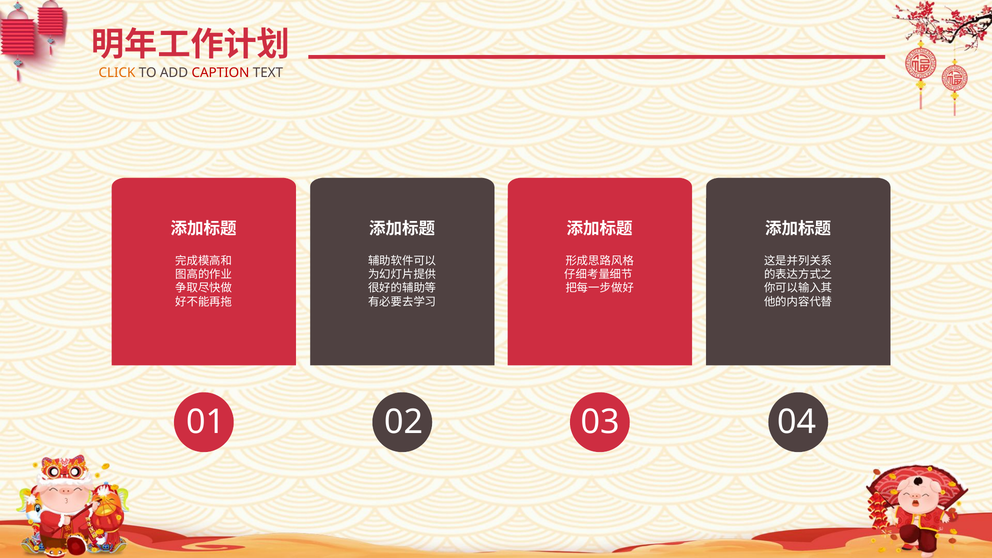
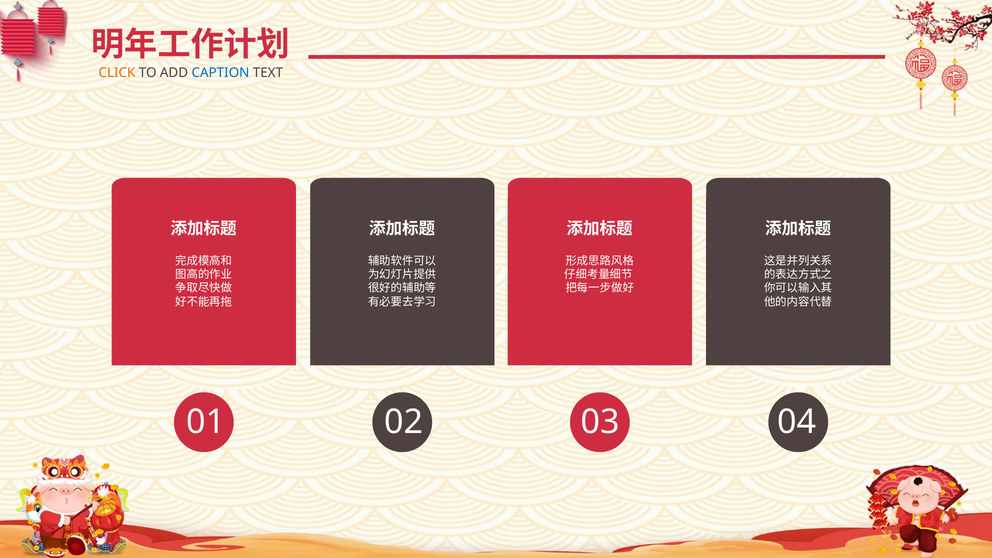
CAPTION colour: red -> blue (220, 73)
